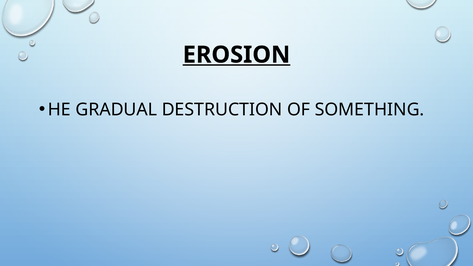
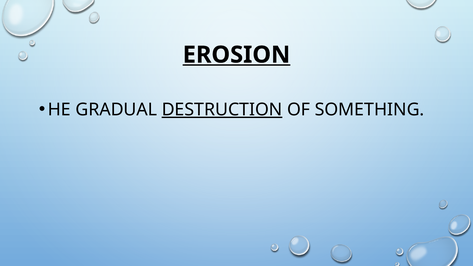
DESTRUCTION underline: none -> present (222, 110)
